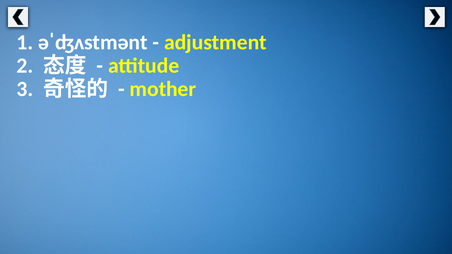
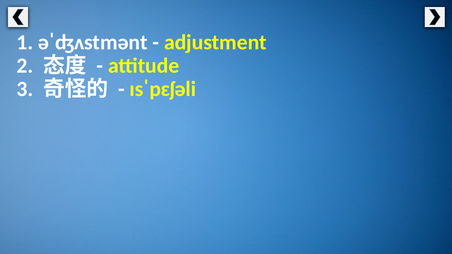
mother: mother -> ɪsˈpɛʃəli (163, 89)
